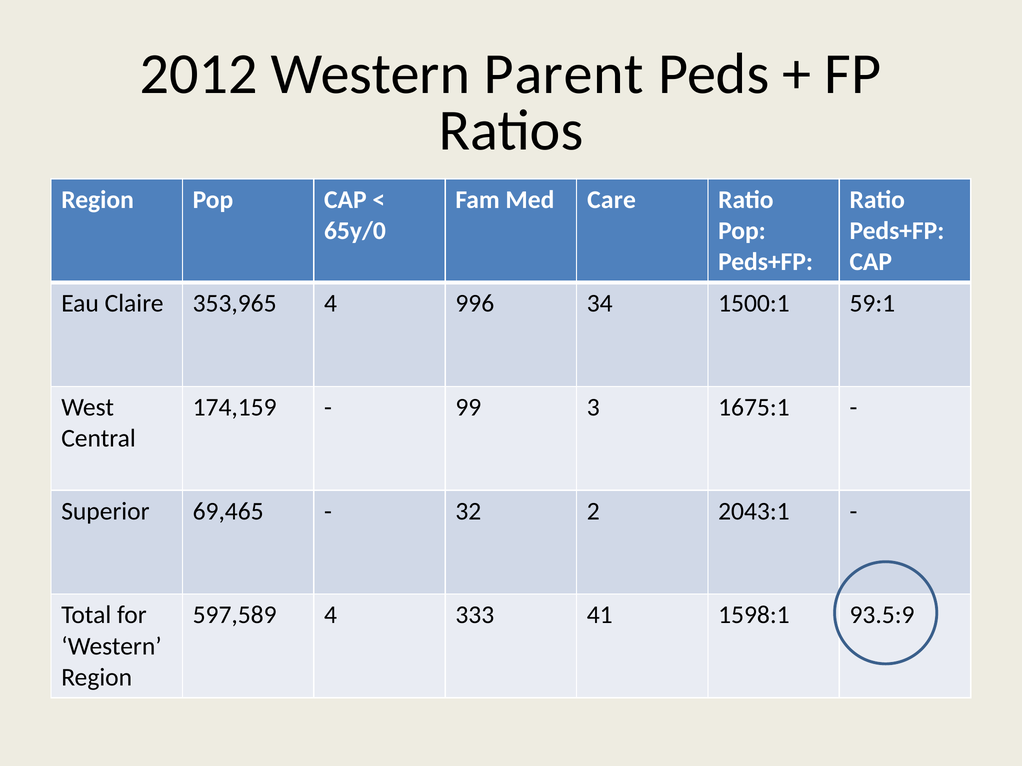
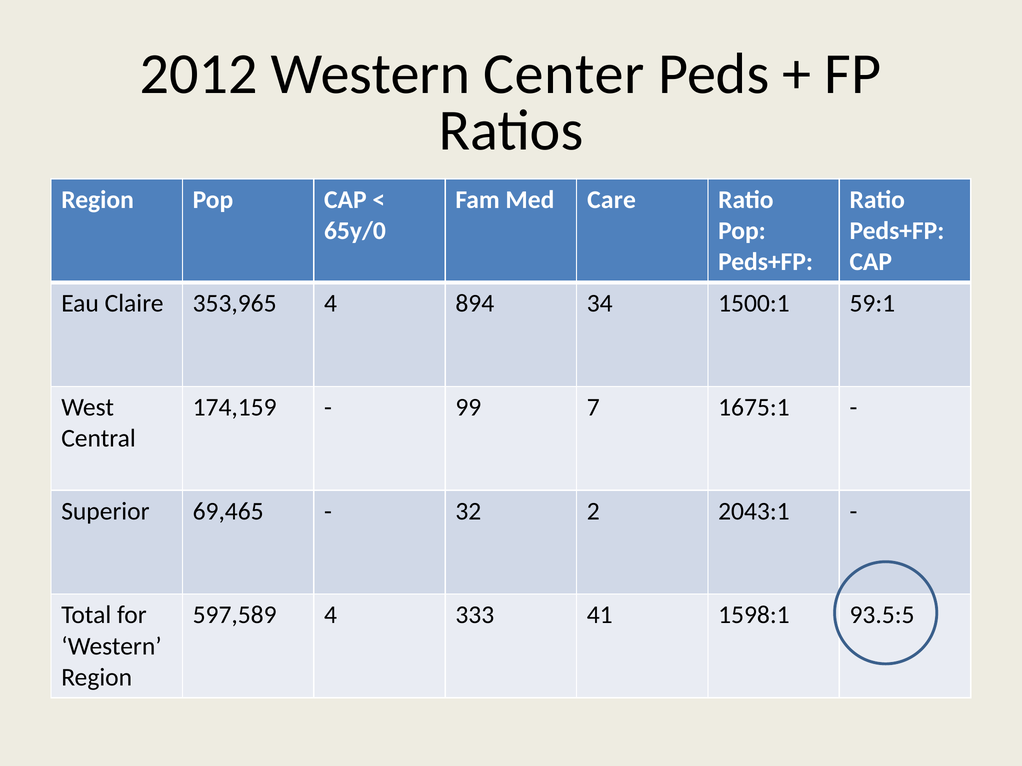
Parent: Parent -> Center (564, 74)
996: 996 -> 894 (475, 304)
3: 3 -> 7 (593, 408)
93.5:9: 93.5:9 -> 93.5:5 (882, 615)
